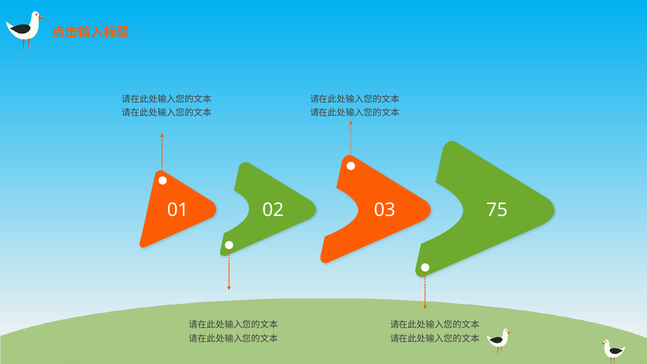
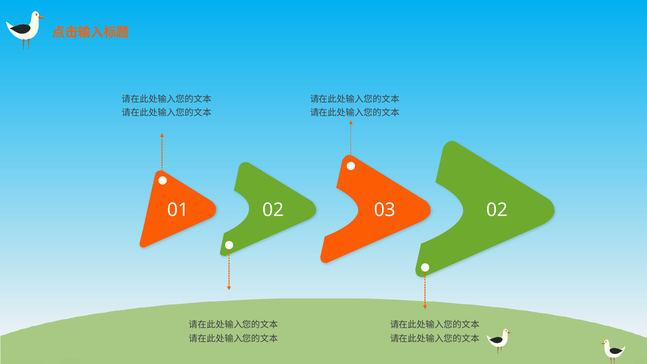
01 75: 75 -> 02 (497, 210)
